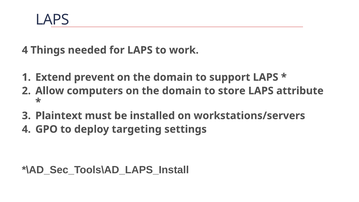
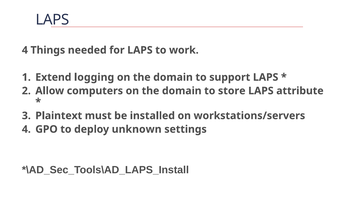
prevent: prevent -> logging (94, 77)
targeting: targeting -> unknown (137, 129)
